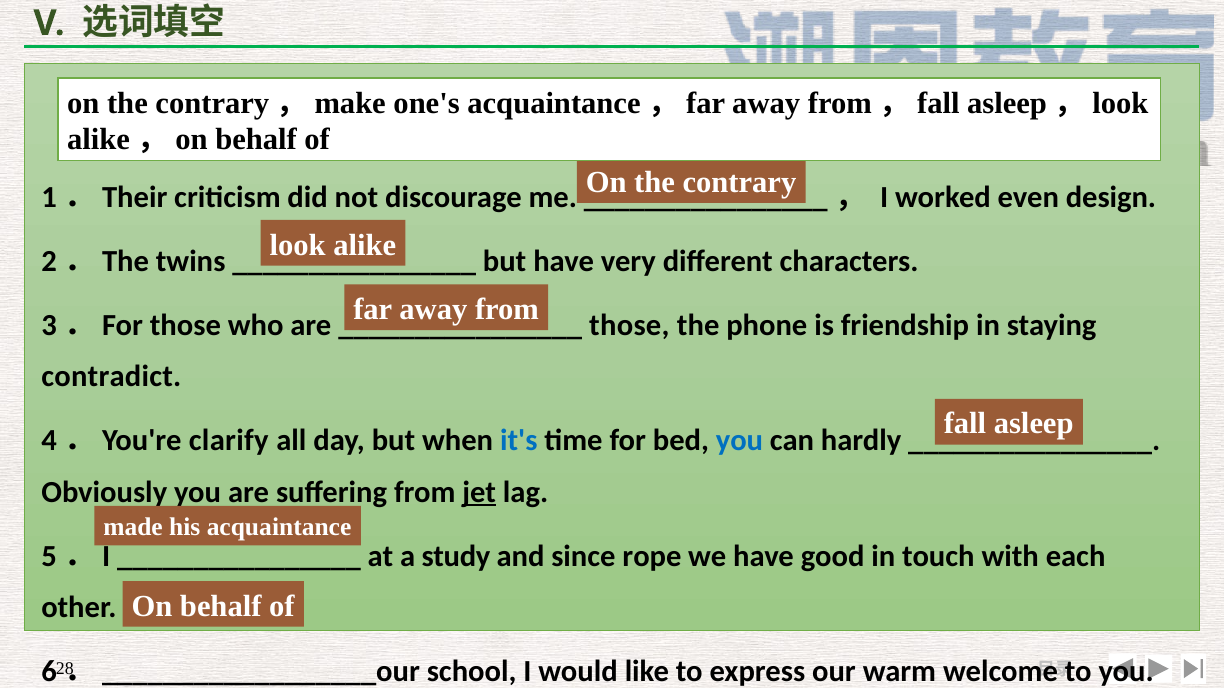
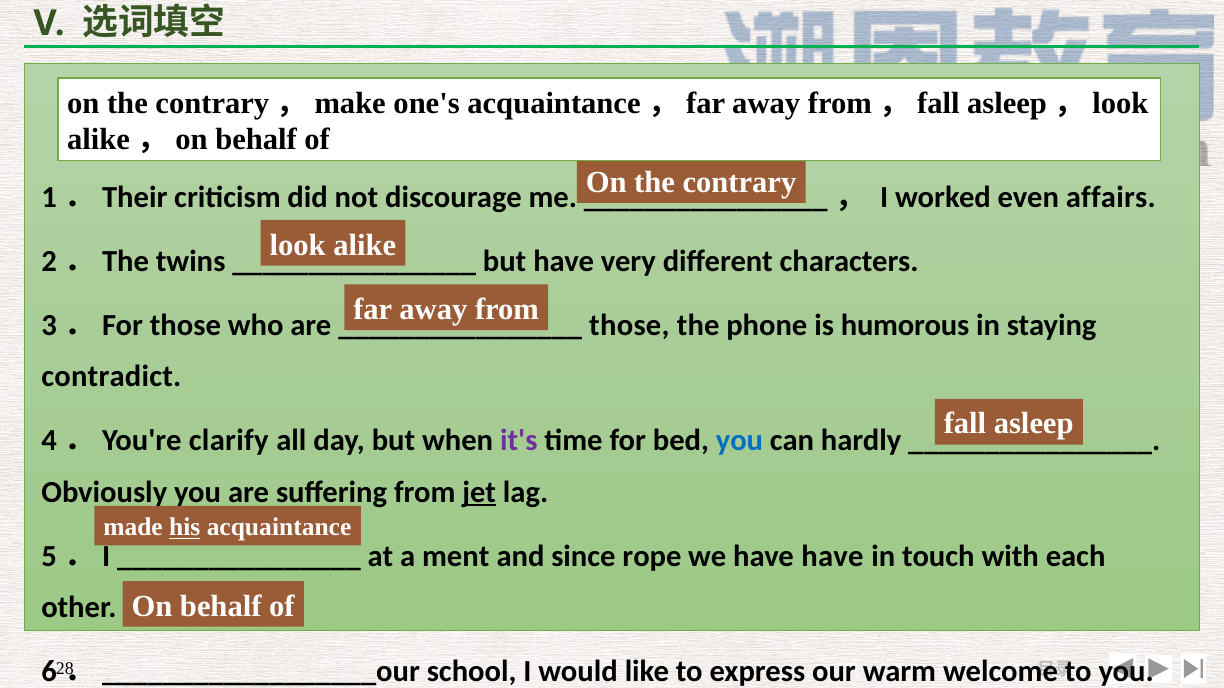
design: design -> affairs (1111, 197)
friendship: friendship -> humorous (905, 325)
it's colour: blue -> purple (519, 441)
his underline: none -> present (185, 528)
study: study -> ment (456, 556)
have good: good -> have (832, 556)
